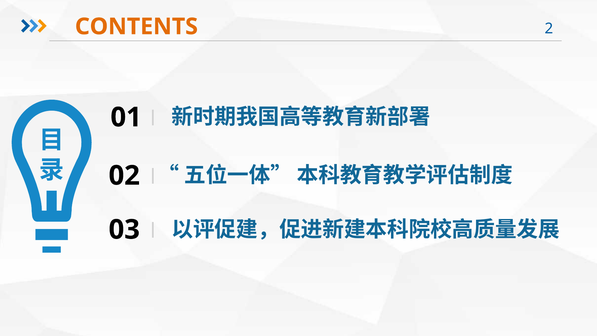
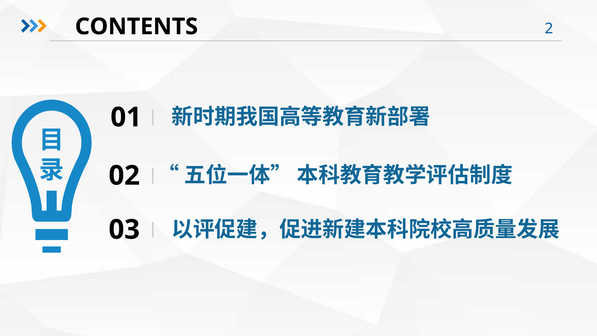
CONTENTS colour: orange -> black (136, 27)
